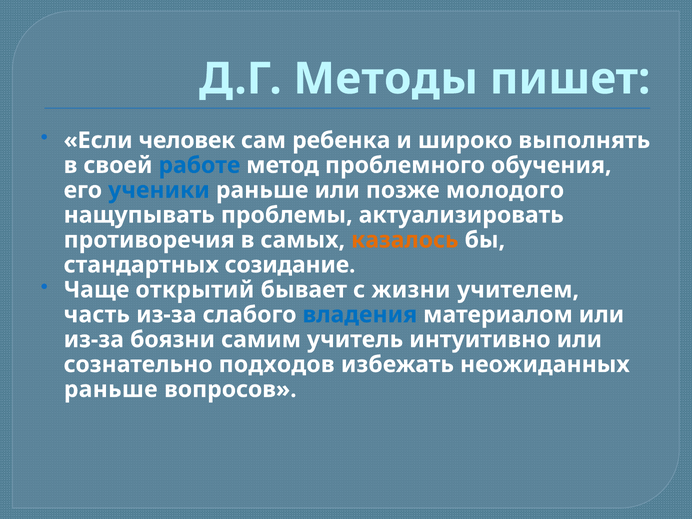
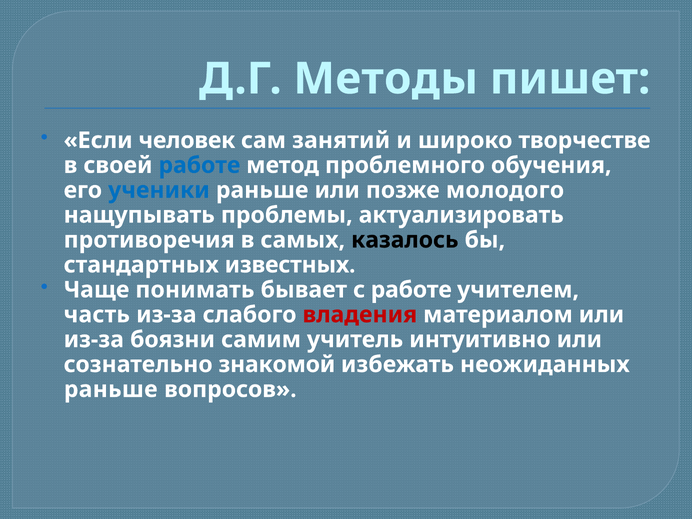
ребенка: ребенка -> занятий (341, 140)
выполнять: выполнять -> творчестве (584, 140)
казалось colour: orange -> black (405, 240)
созидание: созидание -> известных (290, 265)
открытий: открытий -> понимать (195, 290)
с жизни: жизни -> работе (411, 290)
владения colour: blue -> red (360, 315)
подходов: подходов -> знакомой (277, 364)
